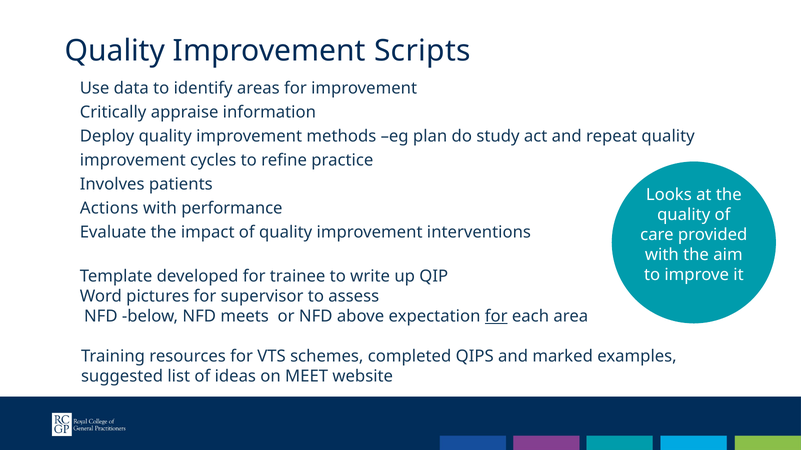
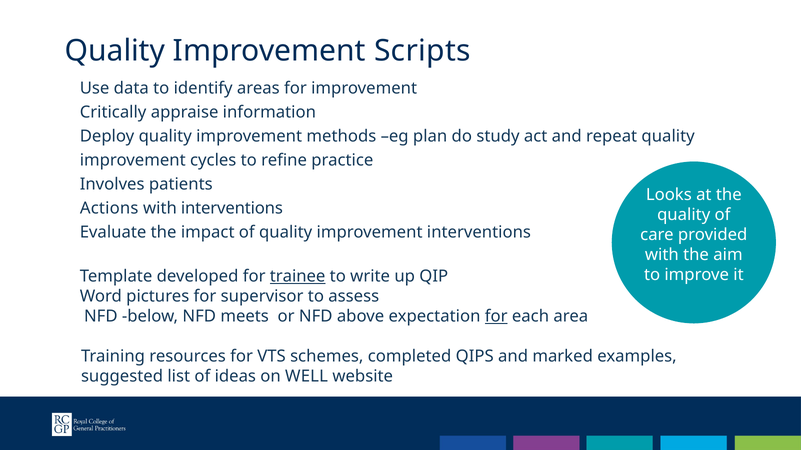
with performance: performance -> interventions (232, 208)
trainee underline: none -> present (298, 277)
MEET: MEET -> WELL (306, 377)
